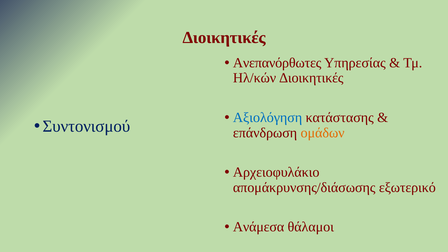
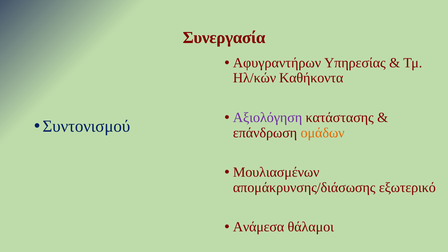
Διοικητικές: Διοικητικές -> Συνεργασία (224, 38)
Ανεπανόρθωτες: Ανεπανόρθωτες -> Αφυγραντήρων (277, 63)
Ηλ/κών Διοικητικές: Διοικητικές -> Καθήκοντα (311, 78)
Αξιολόγηση colour: blue -> purple (268, 118)
Αρχειοφυλάκιο: Αρχειοφυλάκιο -> Μουλιασμένων (276, 172)
